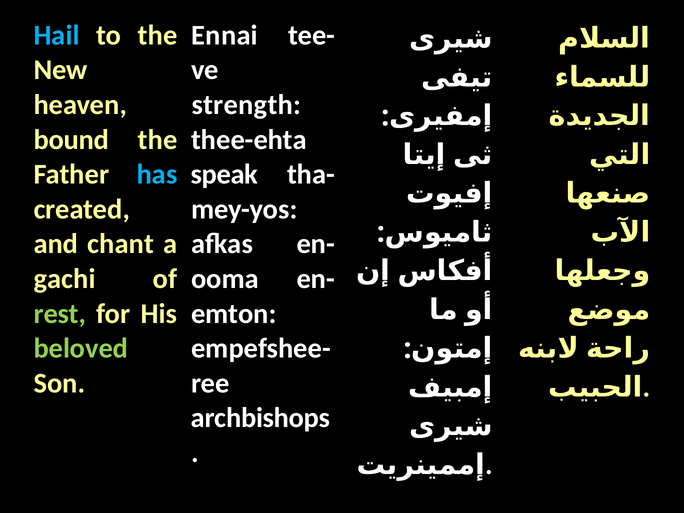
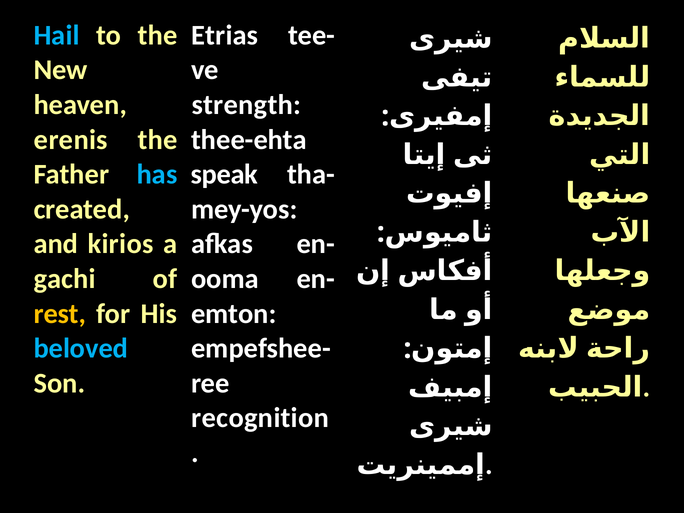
Ennai: Ennai -> Etrias (225, 35)
bound: bound -> erenis (71, 140)
chant: chant -> kirios (121, 244)
rest colour: light green -> yellow (60, 314)
beloved colour: light green -> light blue (81, 348)
archbishops: archbishops -> recognition (260, 418)
